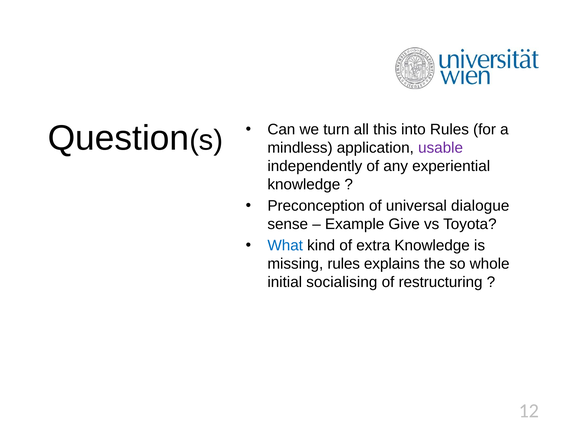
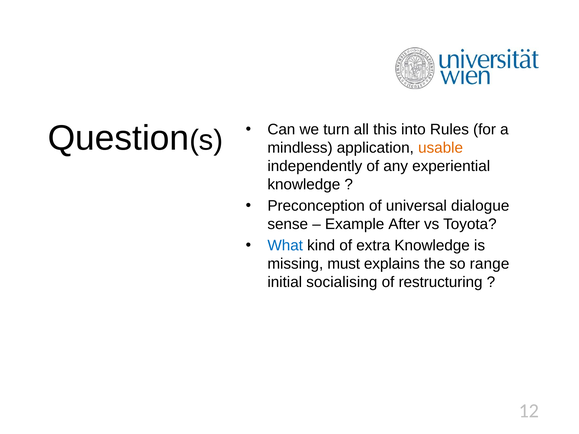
usable colour: purple -> orange (441, 148)
Give: Give -> After (404, 224)
missing rules: rules -> must (344, 264)
whole: whole -> range (490, 264)
